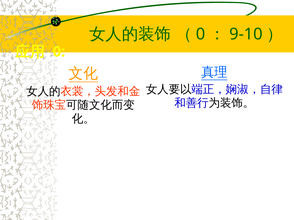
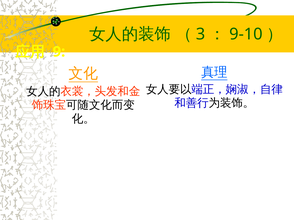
0: 0 -> 3 (201, 34)
0: 0 -> 9 (59, 52)
